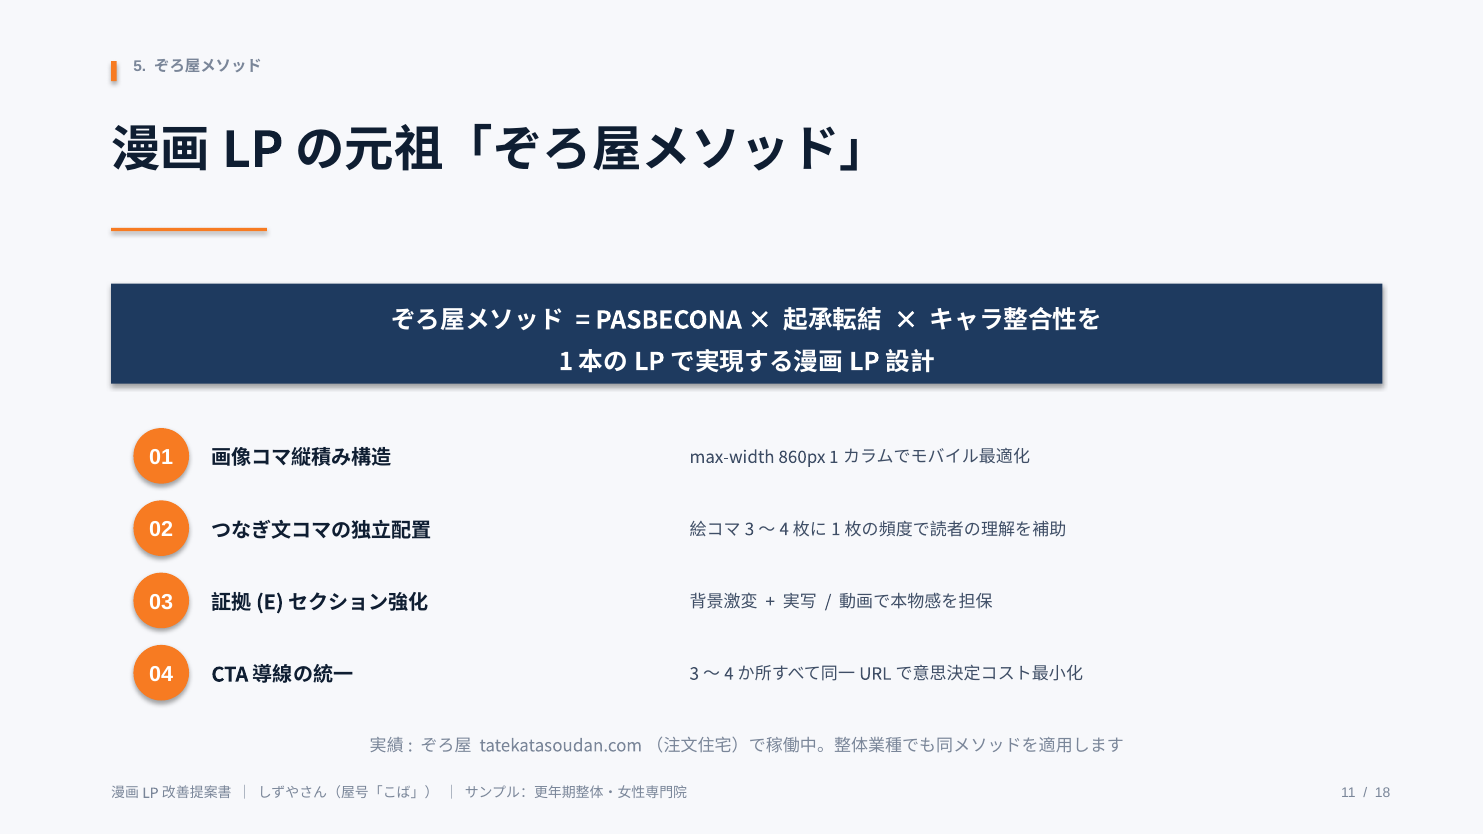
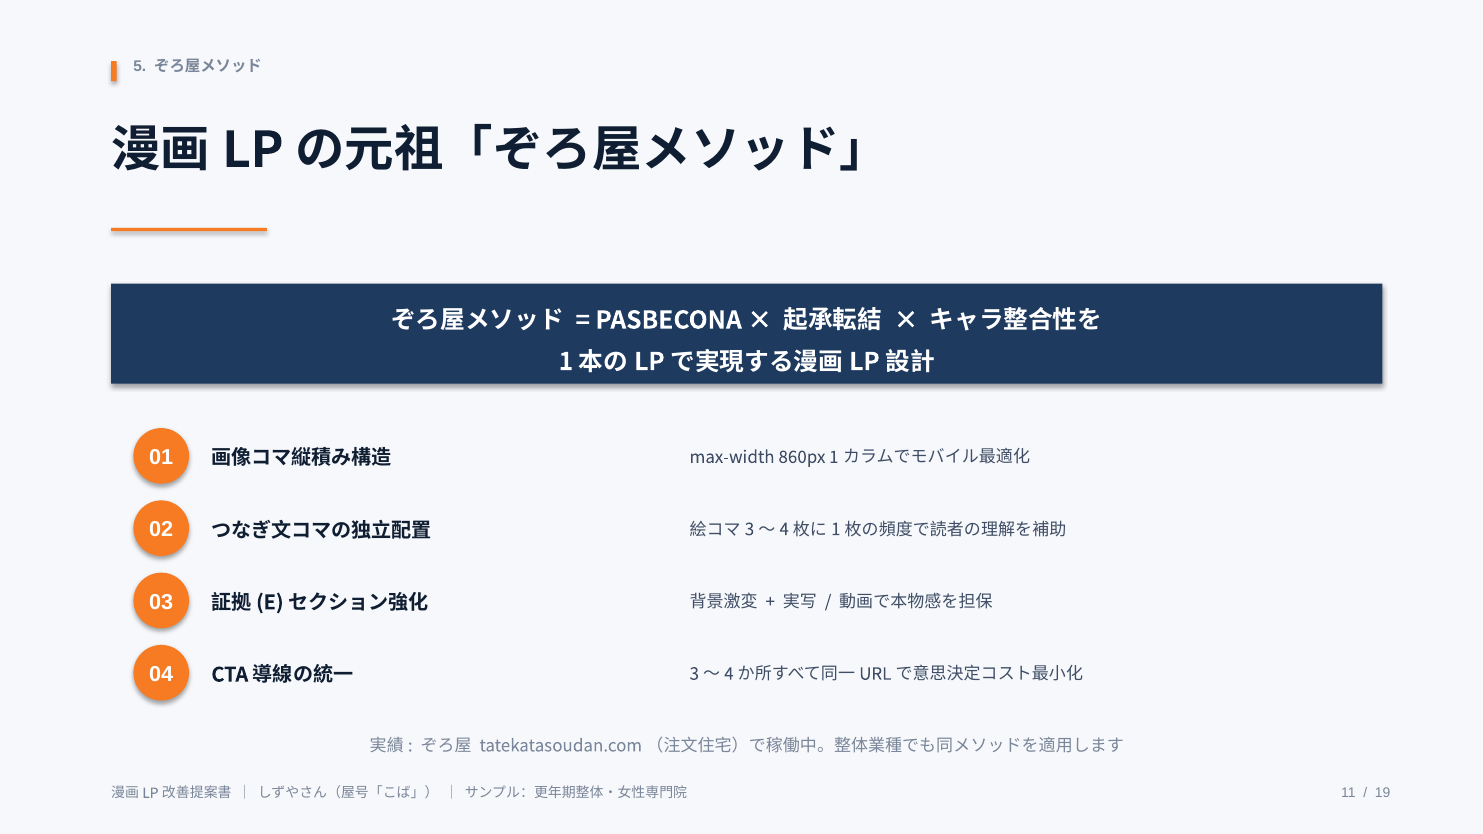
18: 18 -> 19 (1383, 793)
